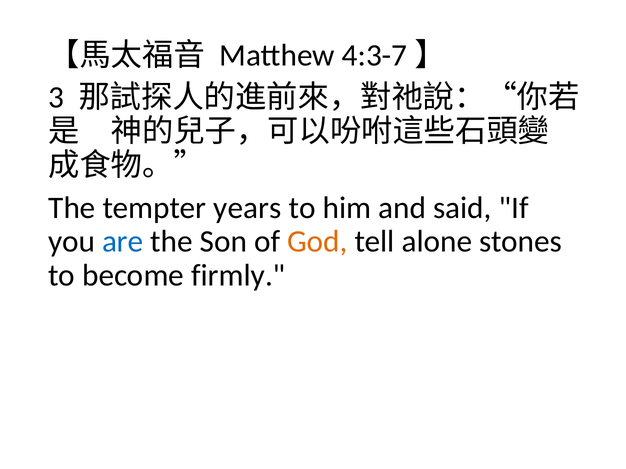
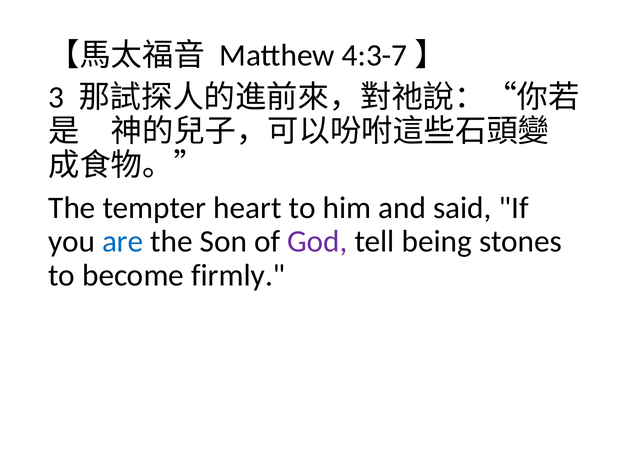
years: years -> heart (248, 208)
God colour: orange -> purple (317, 242)
alone: alone -> being (437, 242)
